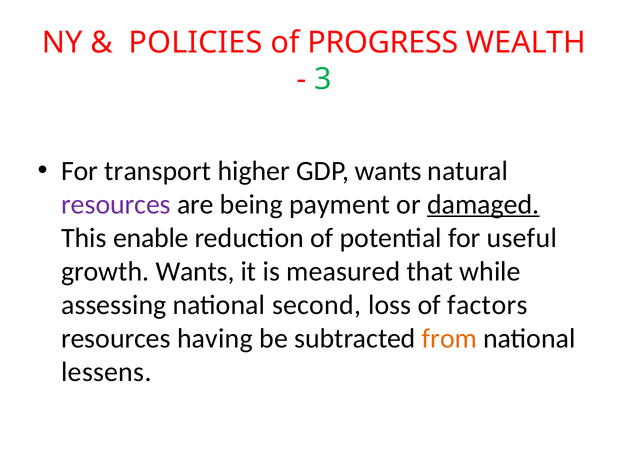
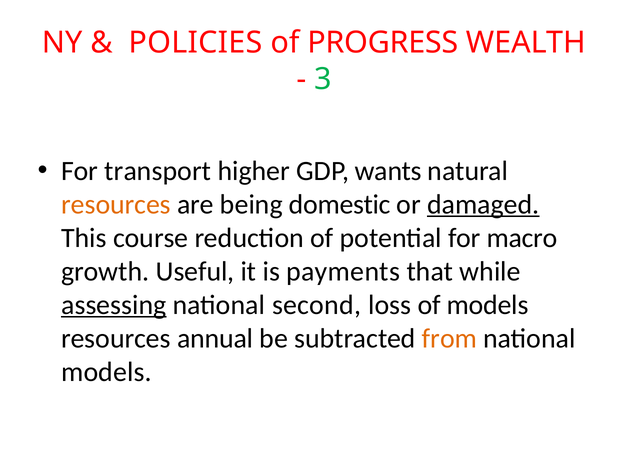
resources colour: purple -> orange (116, 204)
payment: payment -> domestic (340, 204)
enable: enable -> course (151, 238)
useful: useful -> macro (522, 238)
growth Wants: Wants -> Useful (195, 271)
measured: measured -> payments (343, 271)
assessing underline: none -> present (114, 305)
of factors: factors -> models (488, 305)
having: having -> annual (215, 338)
lessens: lessens -> models (106, 372)
